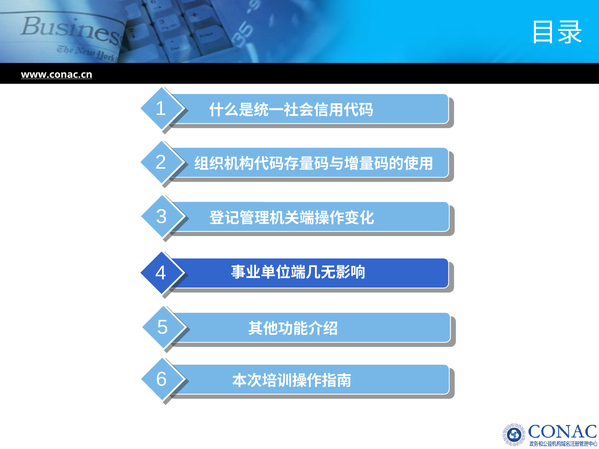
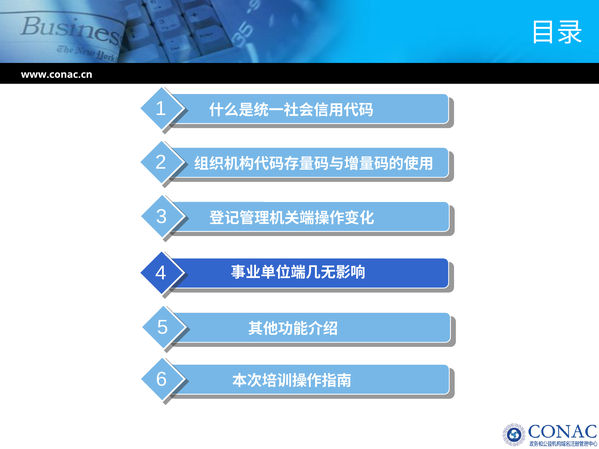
www.conac.cn underline: present -> none (57, 75)
